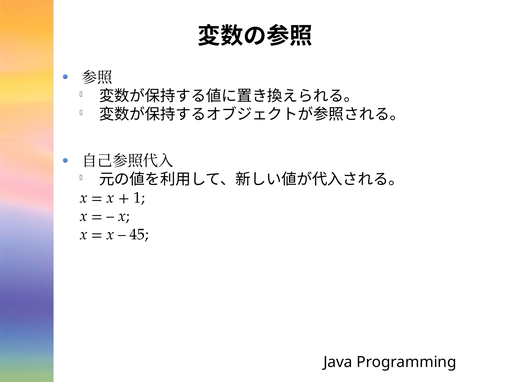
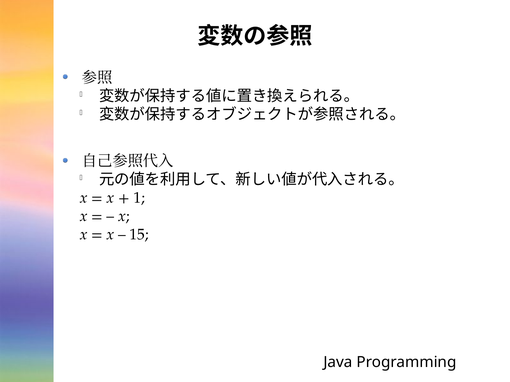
45: 45 -> 15 (139, 235)
